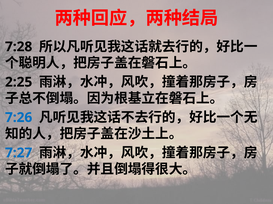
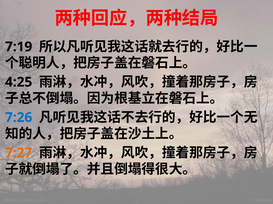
7:28: 7:28 -> 7:19 (19, 47)
2:25: 2:25 -> 4:25 (19, 82)
7:27 colour: blue -> orange (19, 153)
